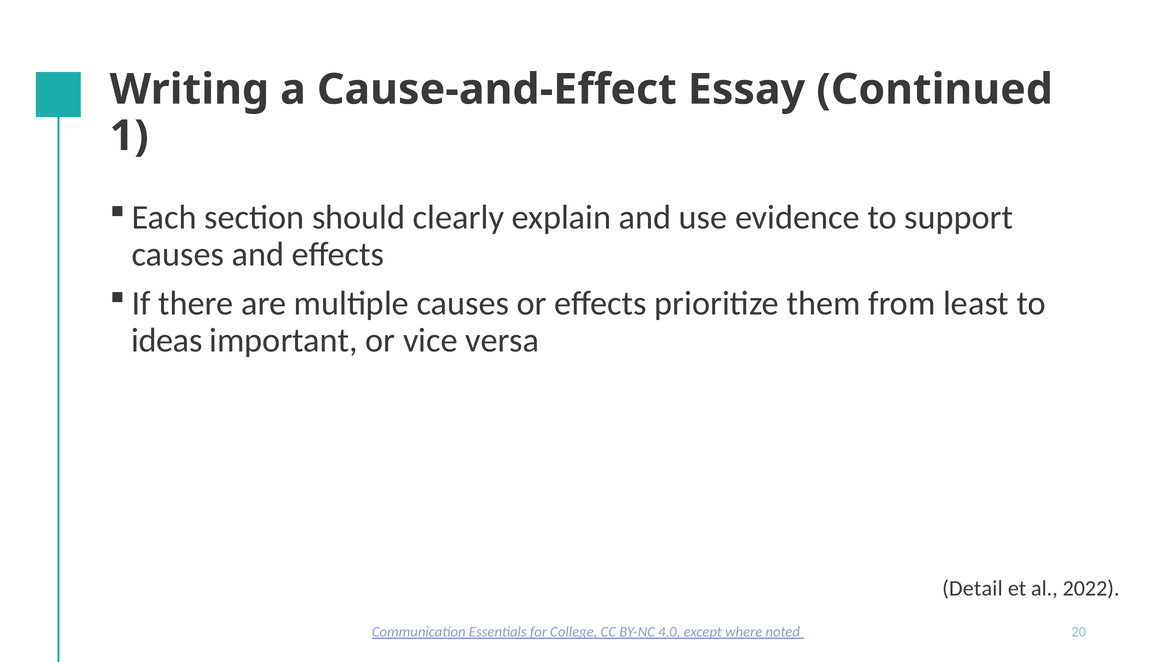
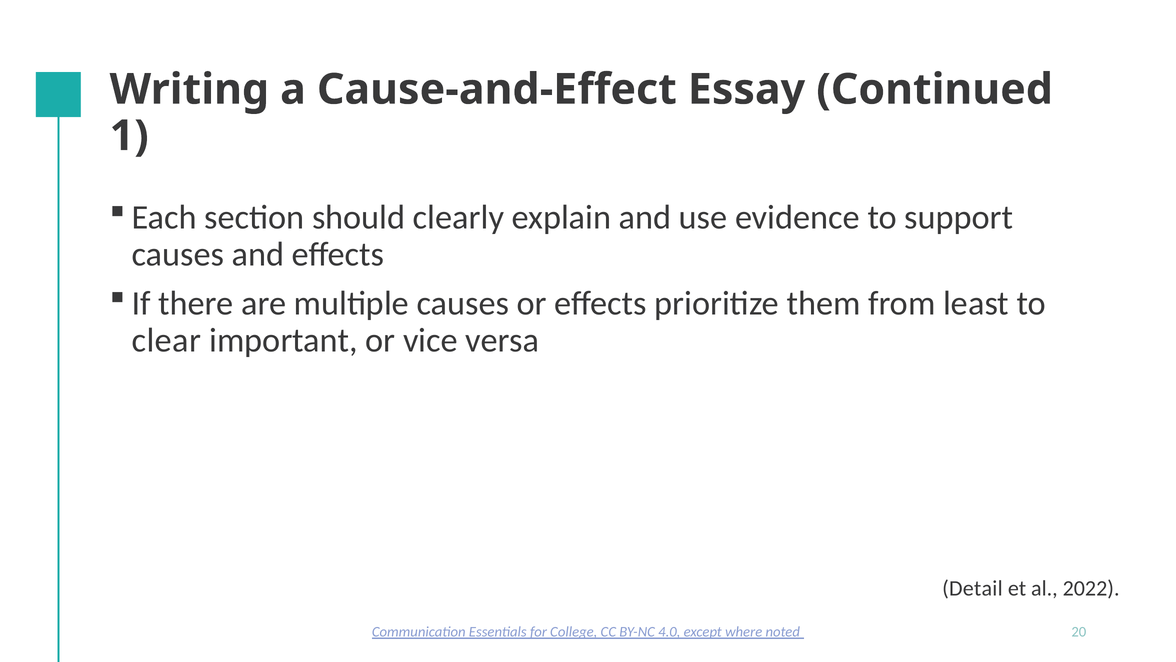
ideas: ideas -> clear (166, 340)
